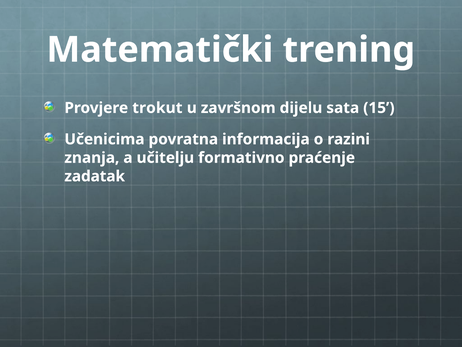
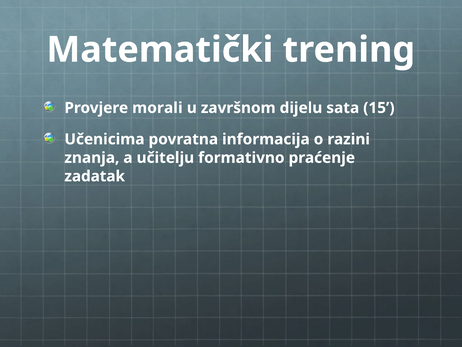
trokut: trokut -> morali (157, 108)
